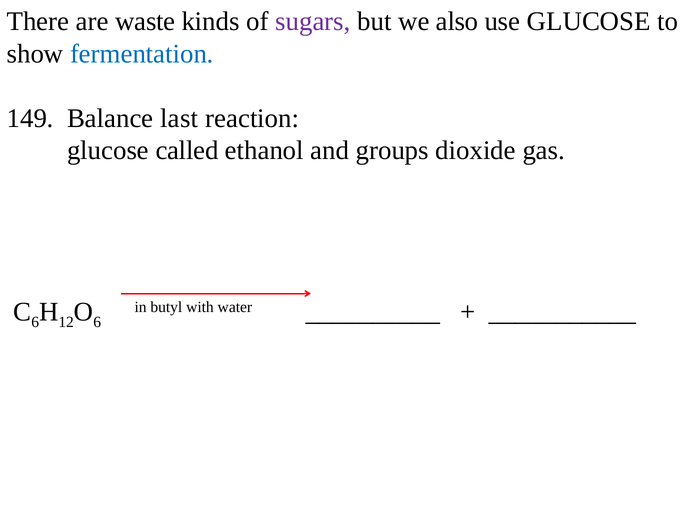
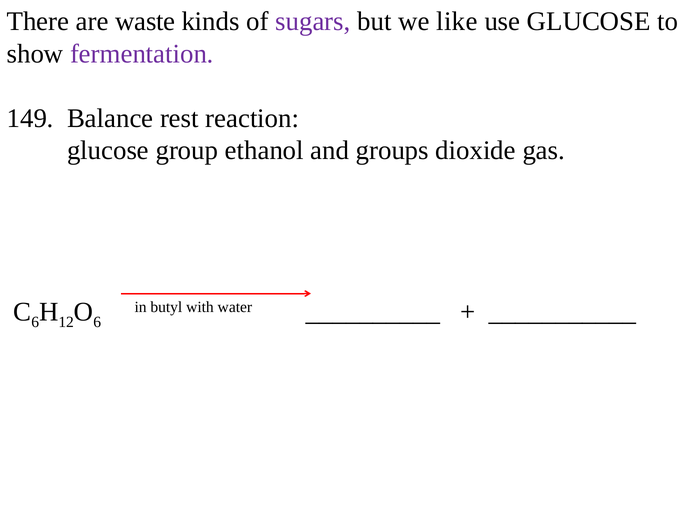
also: also -> like (457, 21)
fermentation colour: blue -> purple (142, 54)
last: last -> rest (179, 118)
called: called -> group (187, 150)
